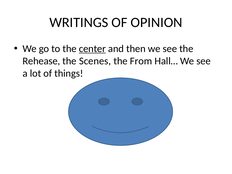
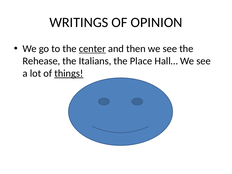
Scenes: Scenes -> Italians (95, 61)
From: From -> Place (141, 61)
things underline: none -> present (69, 73)
